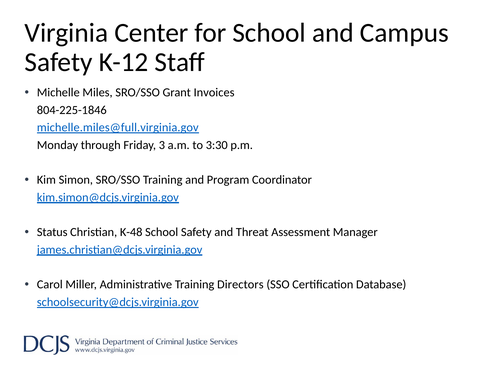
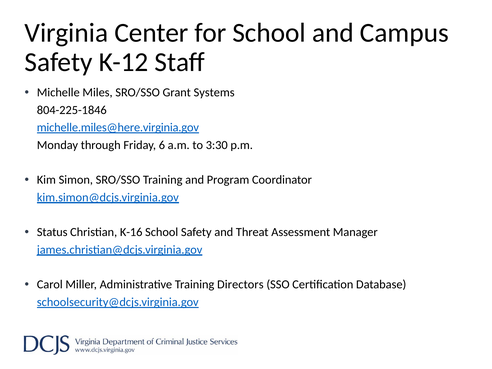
Invoices: Invoices -> Systems (214, 93)
michelle.miles@full.virginia.gov: michelle.miles@full.virginia.gov -> michelle.miles@here.virginia.gov (118, 128)
3: 3 -> 6 (162, 145)
K-48: K-48 -> K-16 (131, 232)
